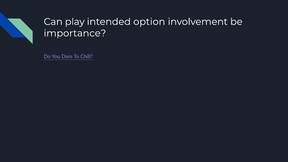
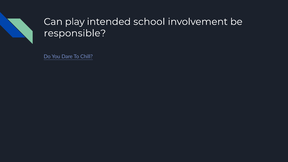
option: option -> school (149, 22)
importance: importance -> responsible (75, 33)
